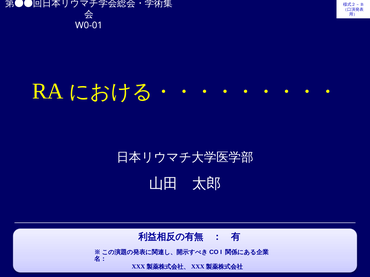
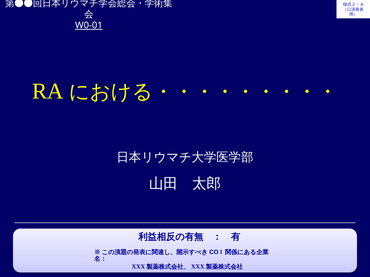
W0-01 underline: none -> present (89, 25)
